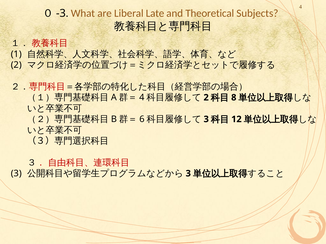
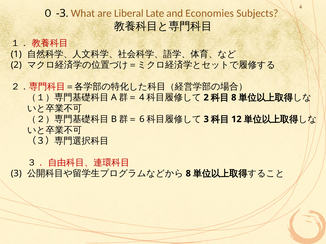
Theoretical: Theoretical -> Economies (210, 13)
3: 3 -> 8 (188, 174)
